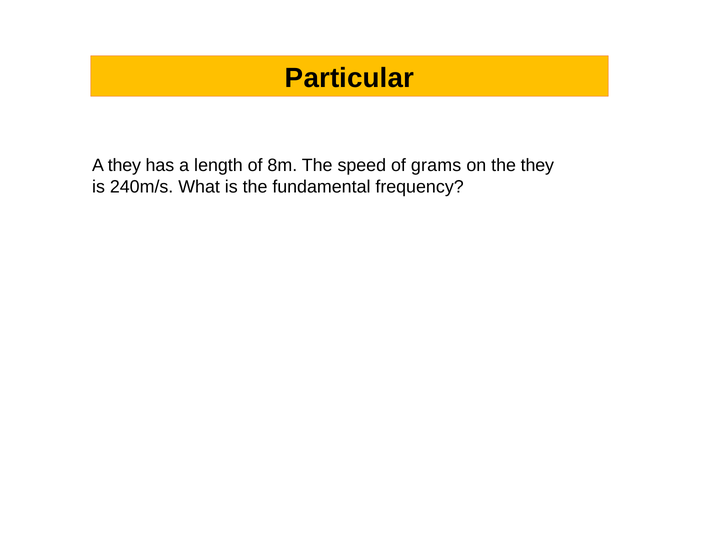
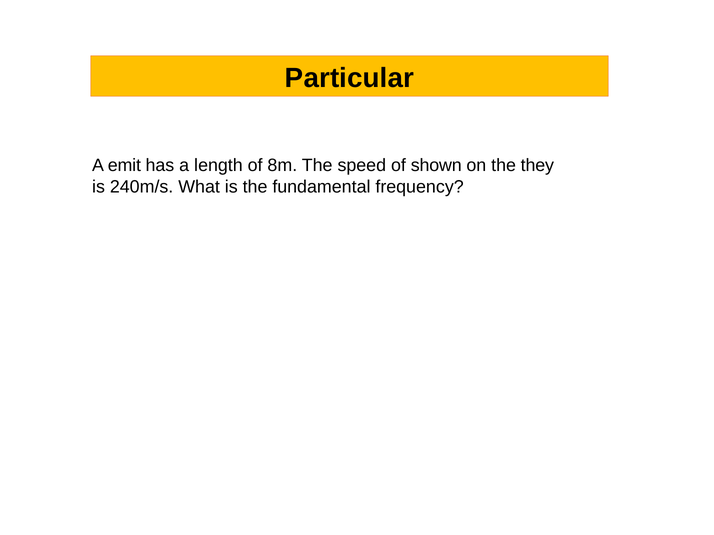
A they: they -> emit (124, 166)
grams: grams -> shown (436, 166)
